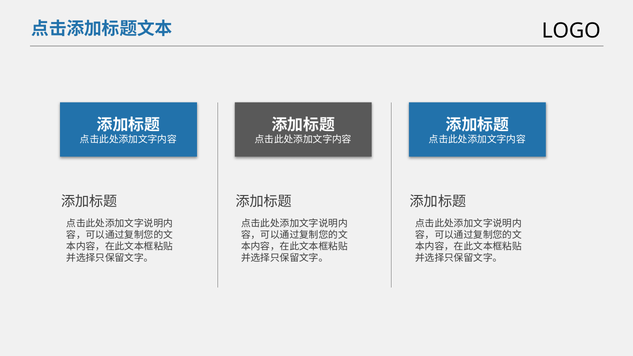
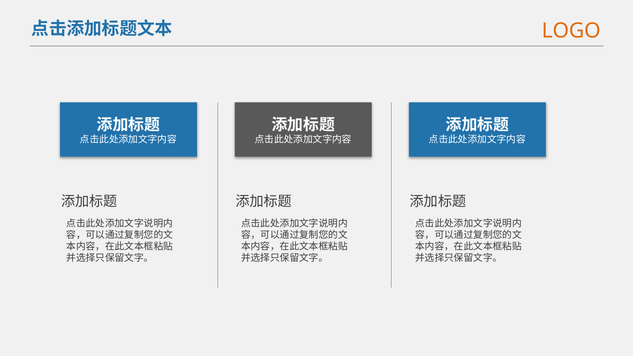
LOGO colour: black -> orange (571, 31)
